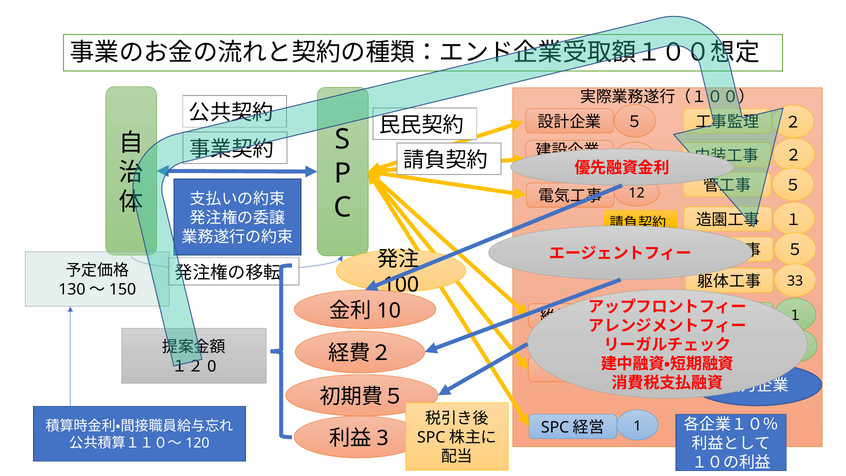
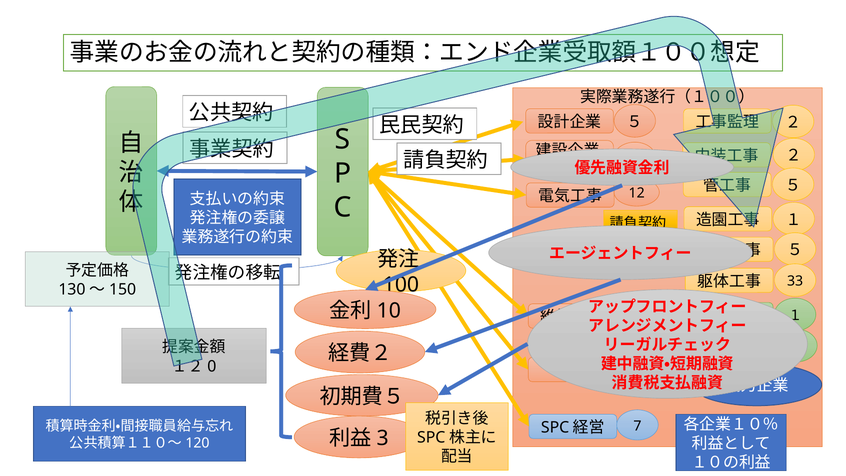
1: 1 -> 7 (637, 426)
